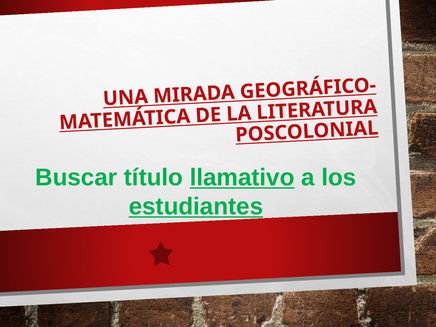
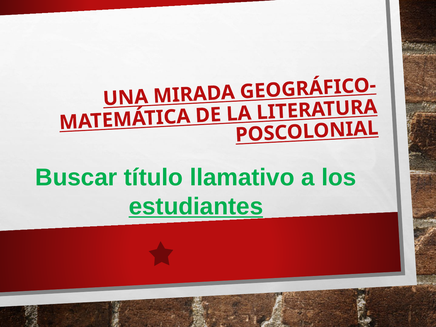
llamativo underline: present -> none (242, 178)
